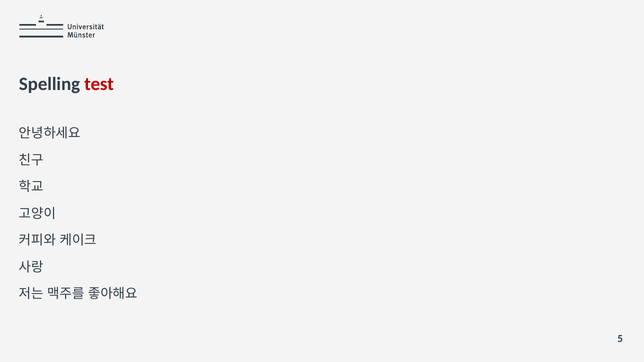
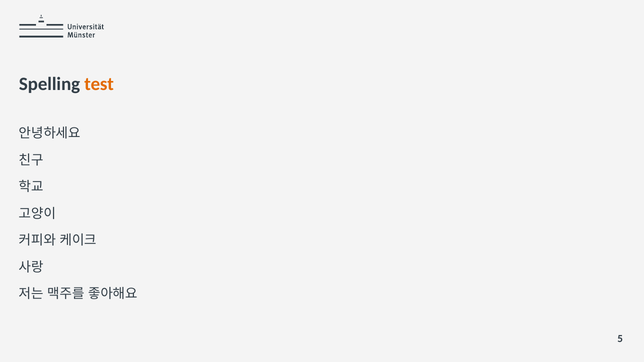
test colour: red -> orange (99, 84)
